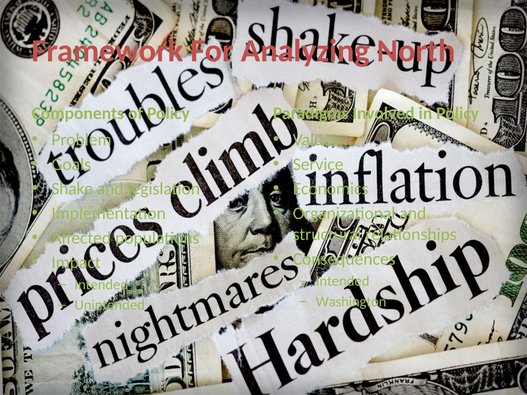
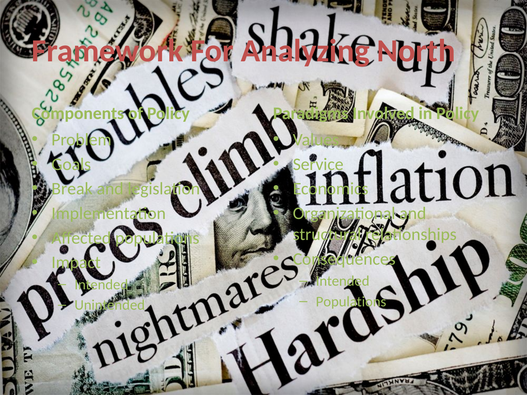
Shake: Shake -> Break (72, 189)
Washington: Washington -> Populations (351, 302)
